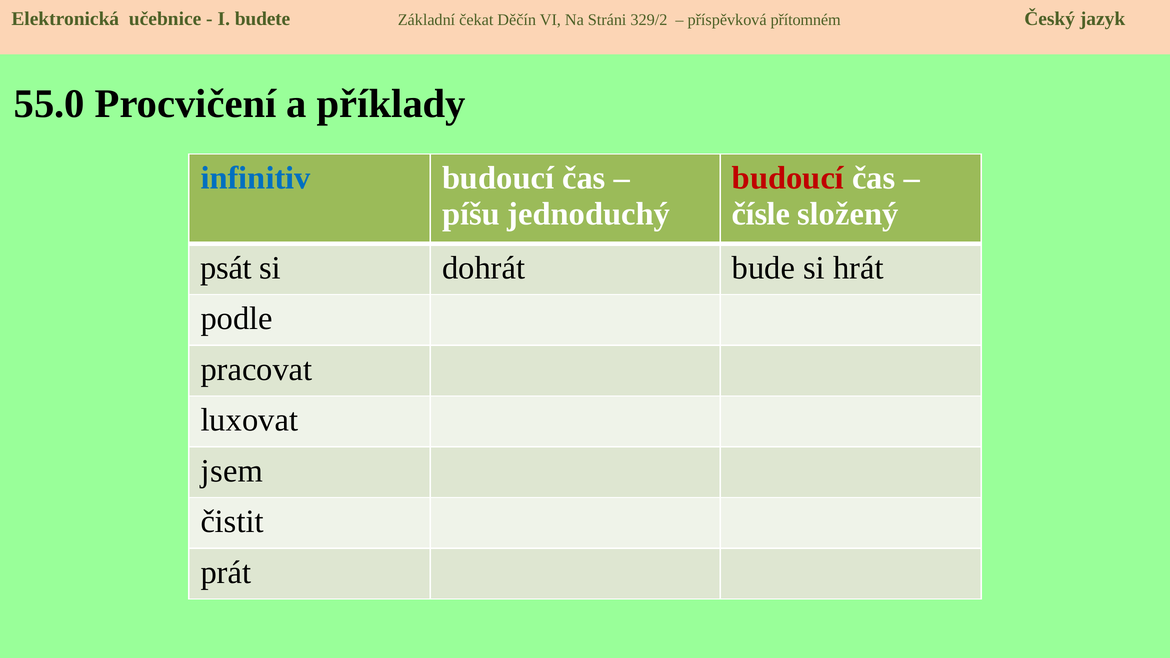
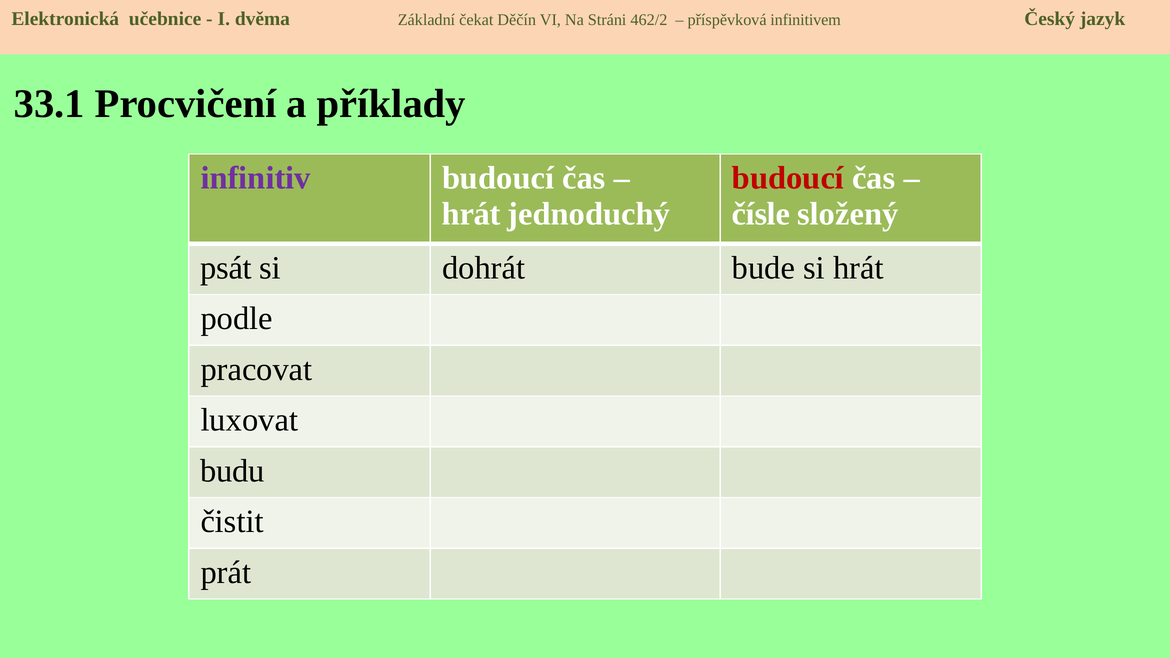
budete: budete -> dvěma (262, 19)
329/2: 329/2 -> 462/2 (649, 20)
přítomném: přítomném -> infinitivem (806, 20)
55.0: 55.0 -> 33.1 (49, 104)
infinitiv colour: blue -> purple (256, 178)
píšu: píšu -> hrát (471, 214)
jsem: jsem -> budu (232, 471)
